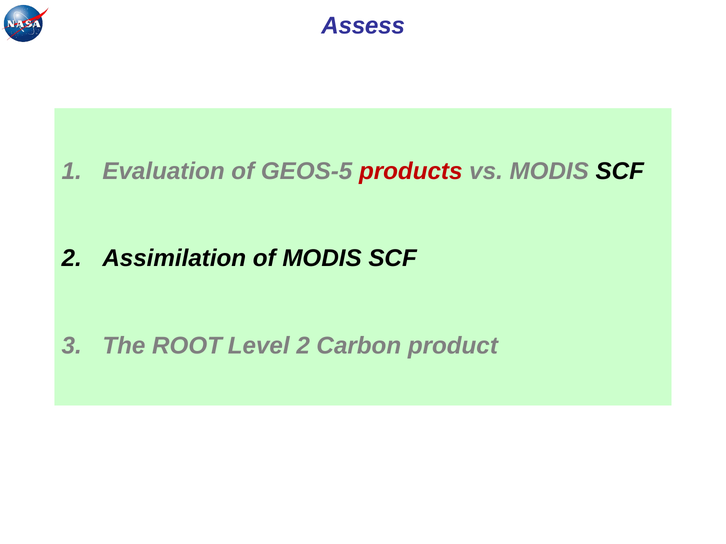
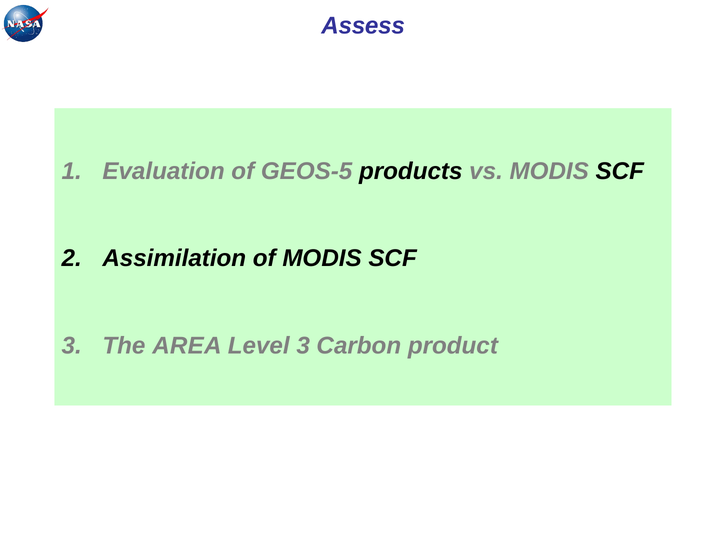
products colour: red -> black (411, 172)
ROOT: ROOT -> AREA (187, 346)
Level 2: 2 -> 3 (303, 346)
